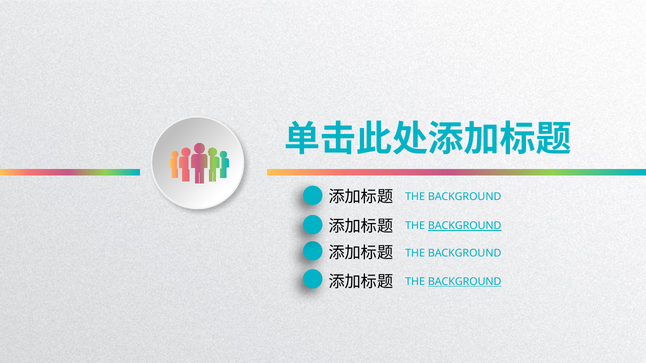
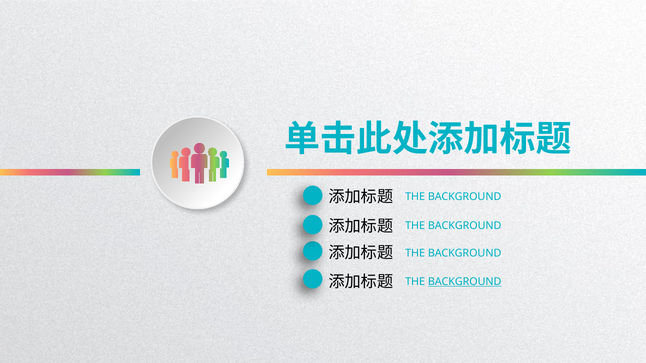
BACKGROUND underline: present -> none (465, 226)
